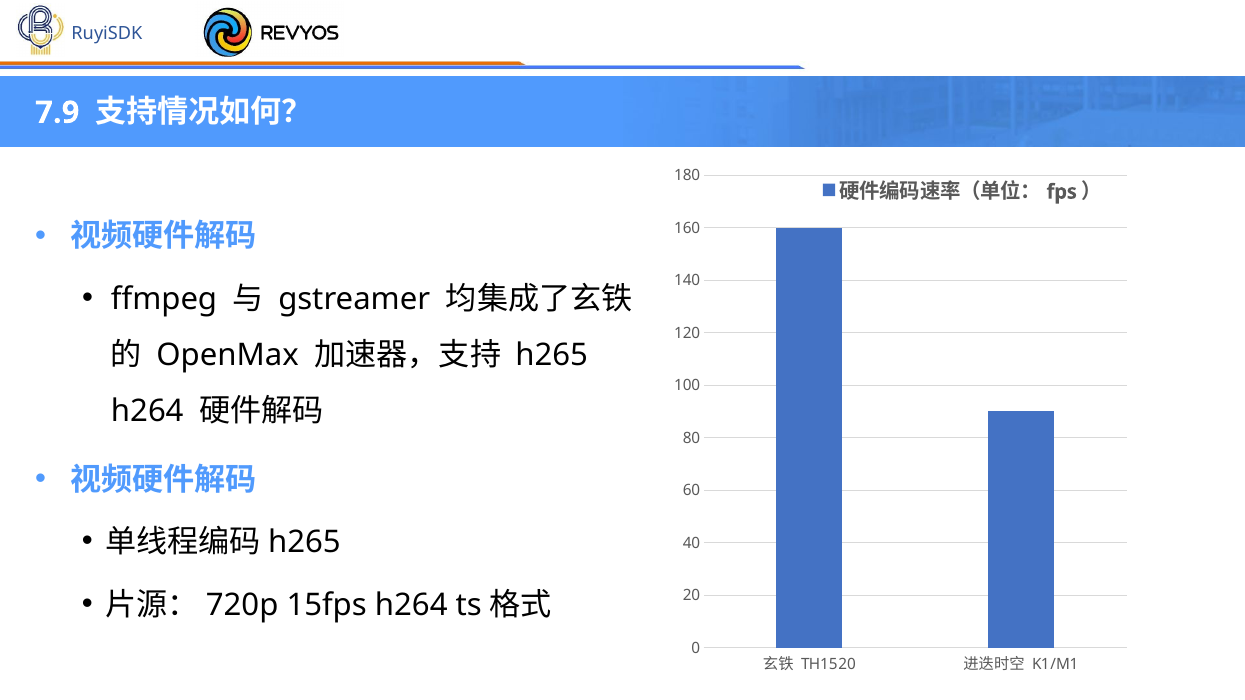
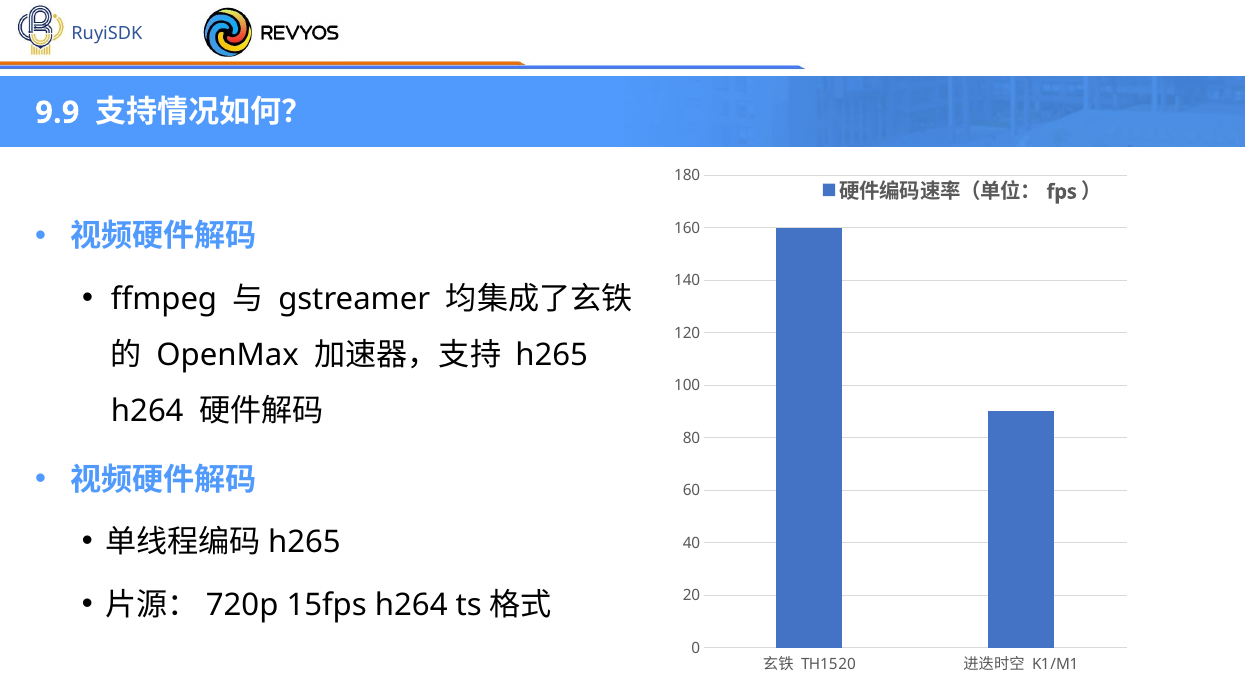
7.9: 7.9 -> 9.9 (57, 113)
